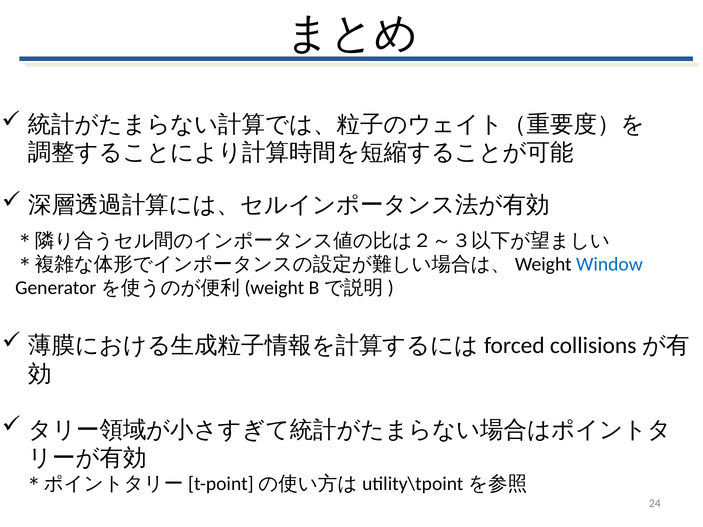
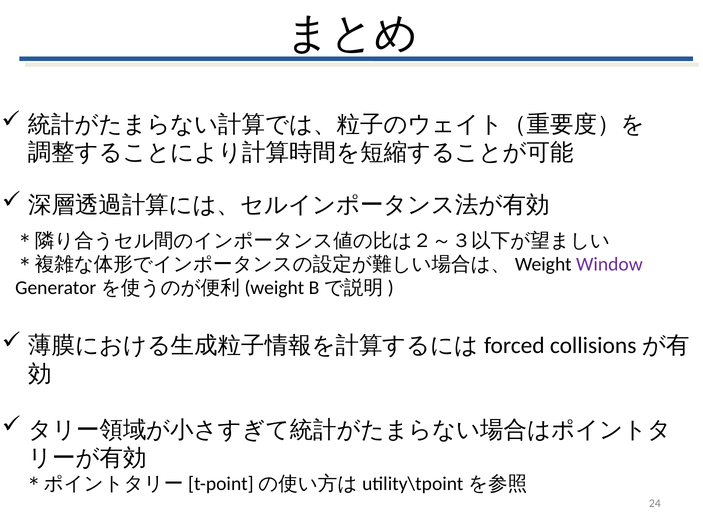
Window colour: blue -> purple (609, 264)
